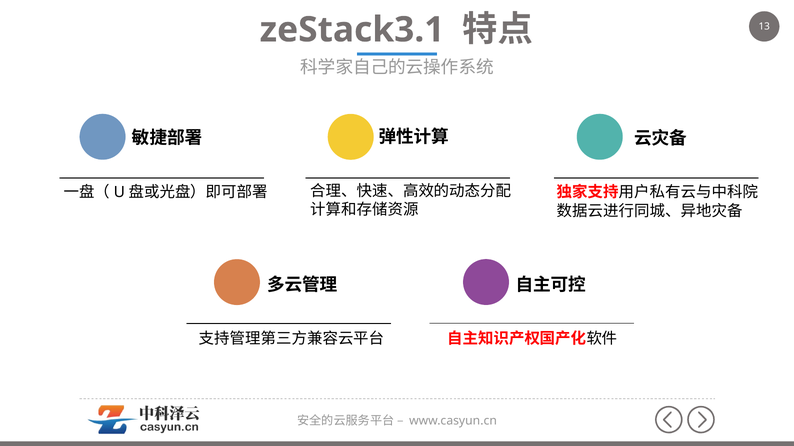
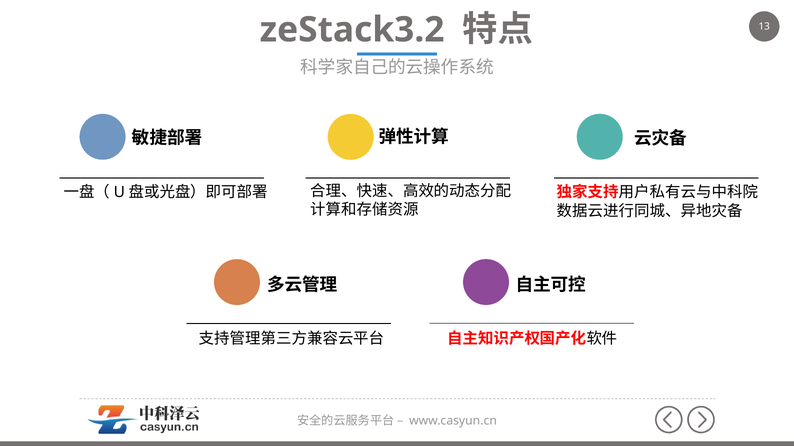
zeStack3.1: zeStack3.1 -> zeStack3.2 (352, 30)
